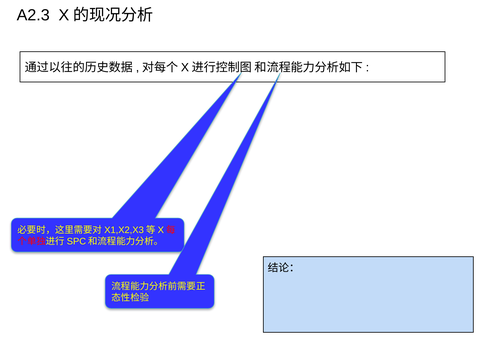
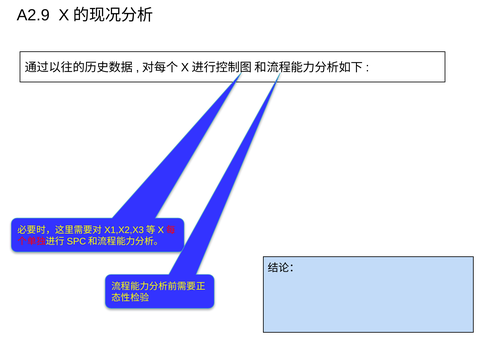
A2.3: A2.3 -> A2.9 (33, 15)
